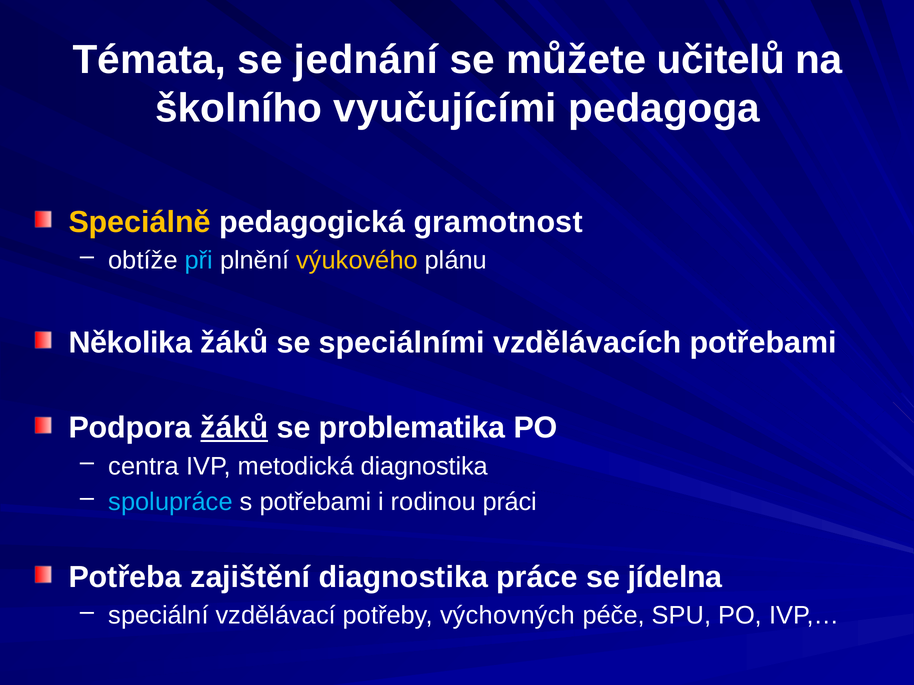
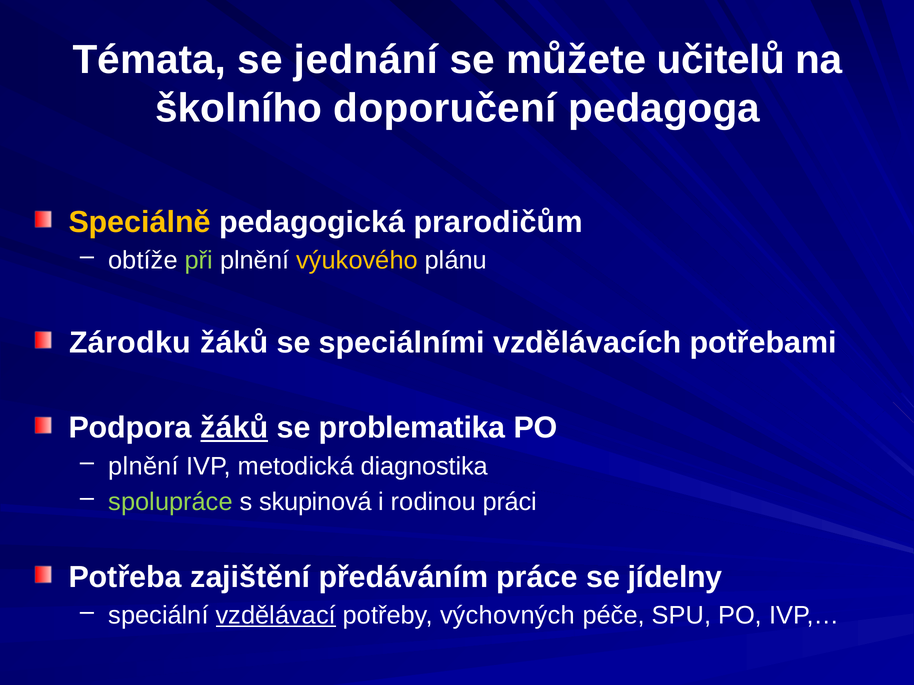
vyučujícími: vyučujícími -> doporučení (445, 109)
gramotnost: gramotnost -> prarodičům (498, 222)
při colour: light blue -> light green (199, 260)
Několika: Několika -> Zárodku (130, 343)
centra: centra -> plnění (144, 466)
spolupráce colour: light blue -> light green (171, 502)
s potřebami: potřebami -> skupinová (316, 502)
zajištění diagnostika: diagnostika -> předáváním (403, 578)
jídelna: jídelna -> jídelny (675, 578)
vzdělávací underline: none -> present (276, 616)
